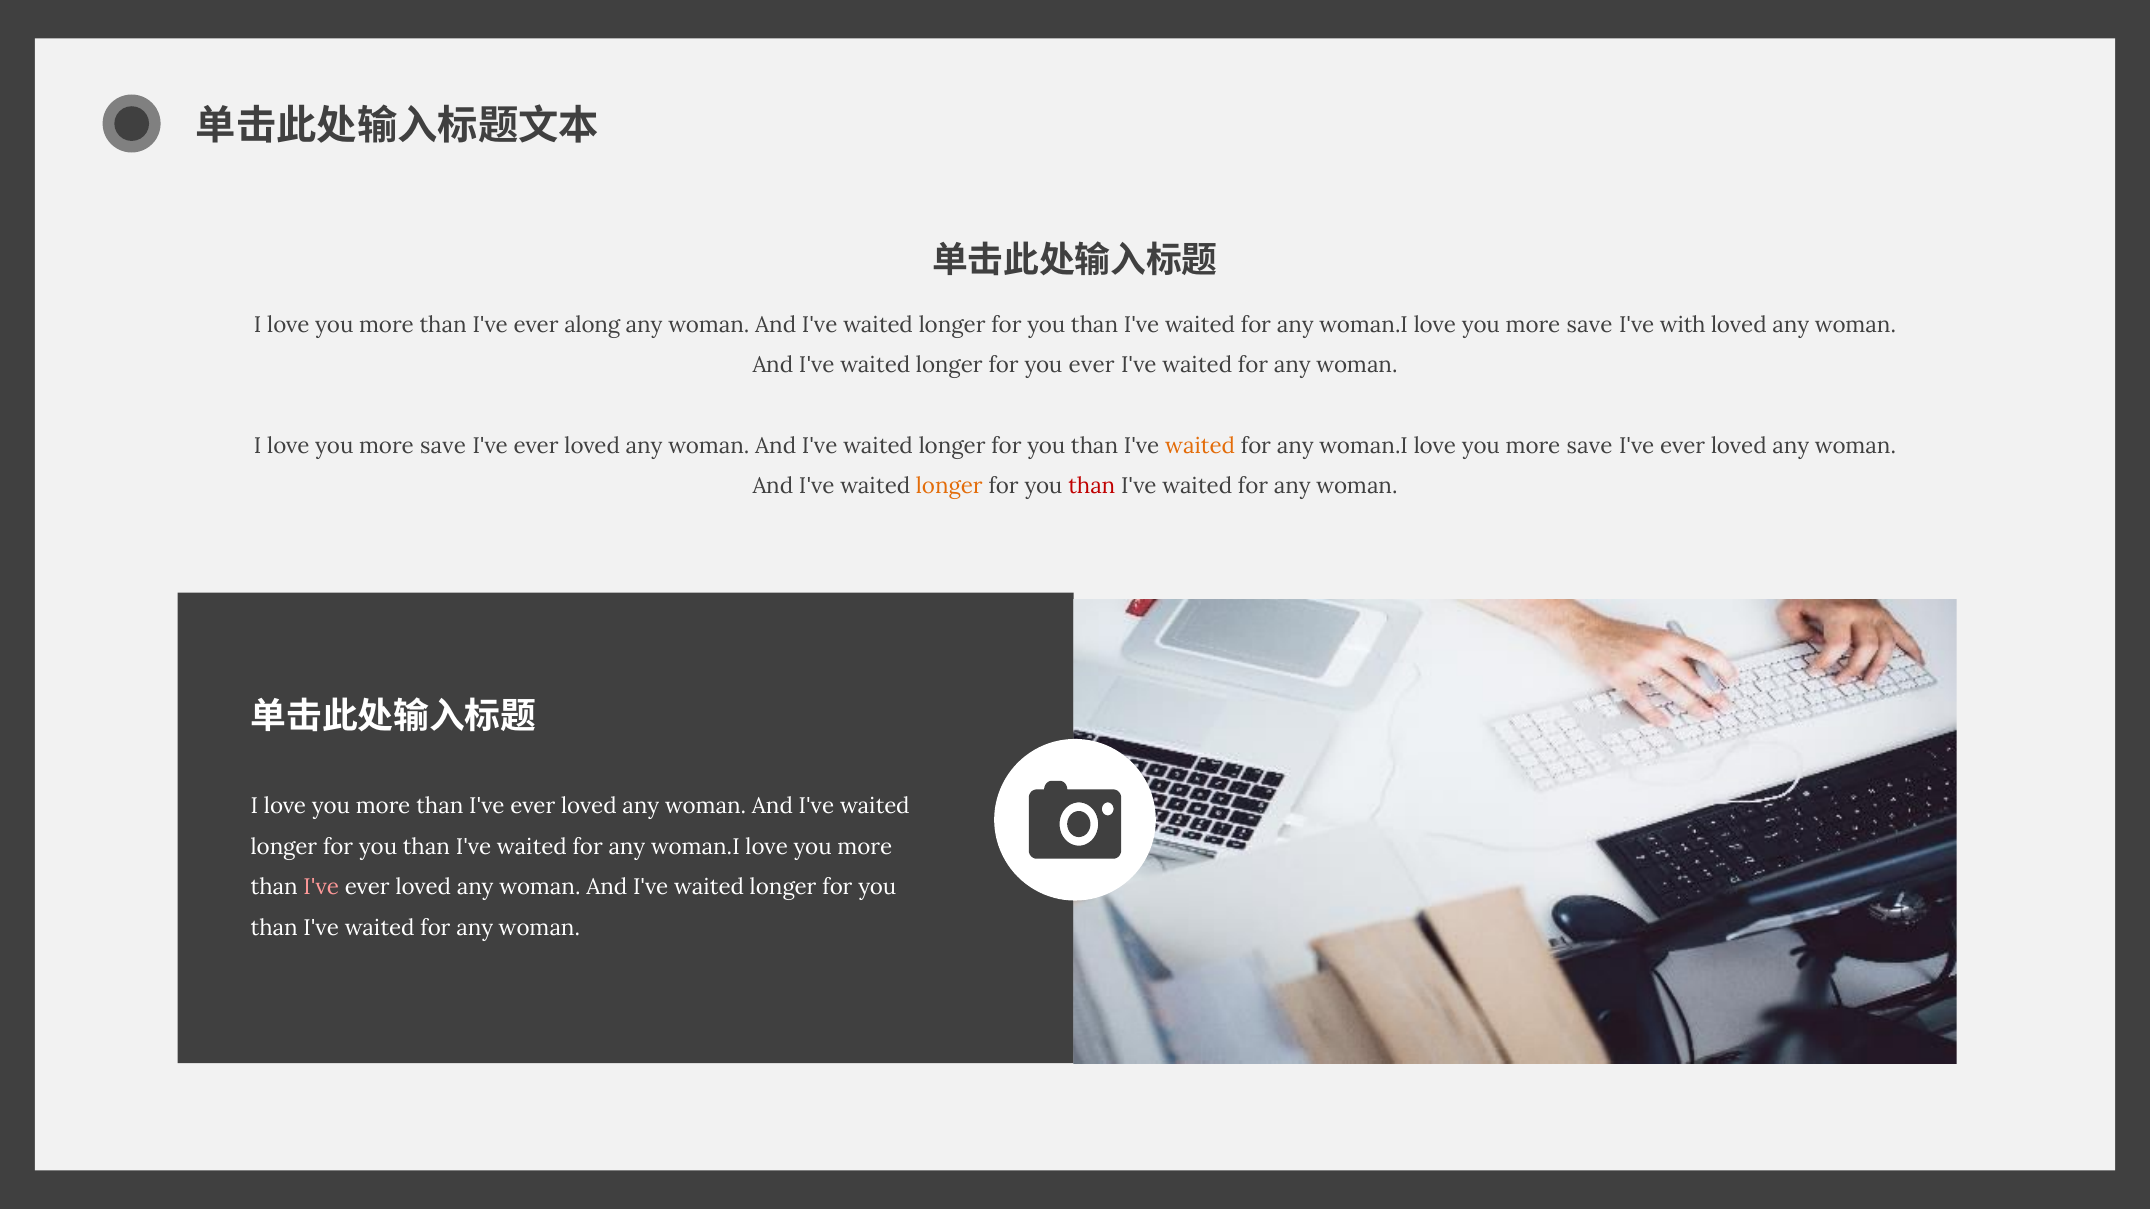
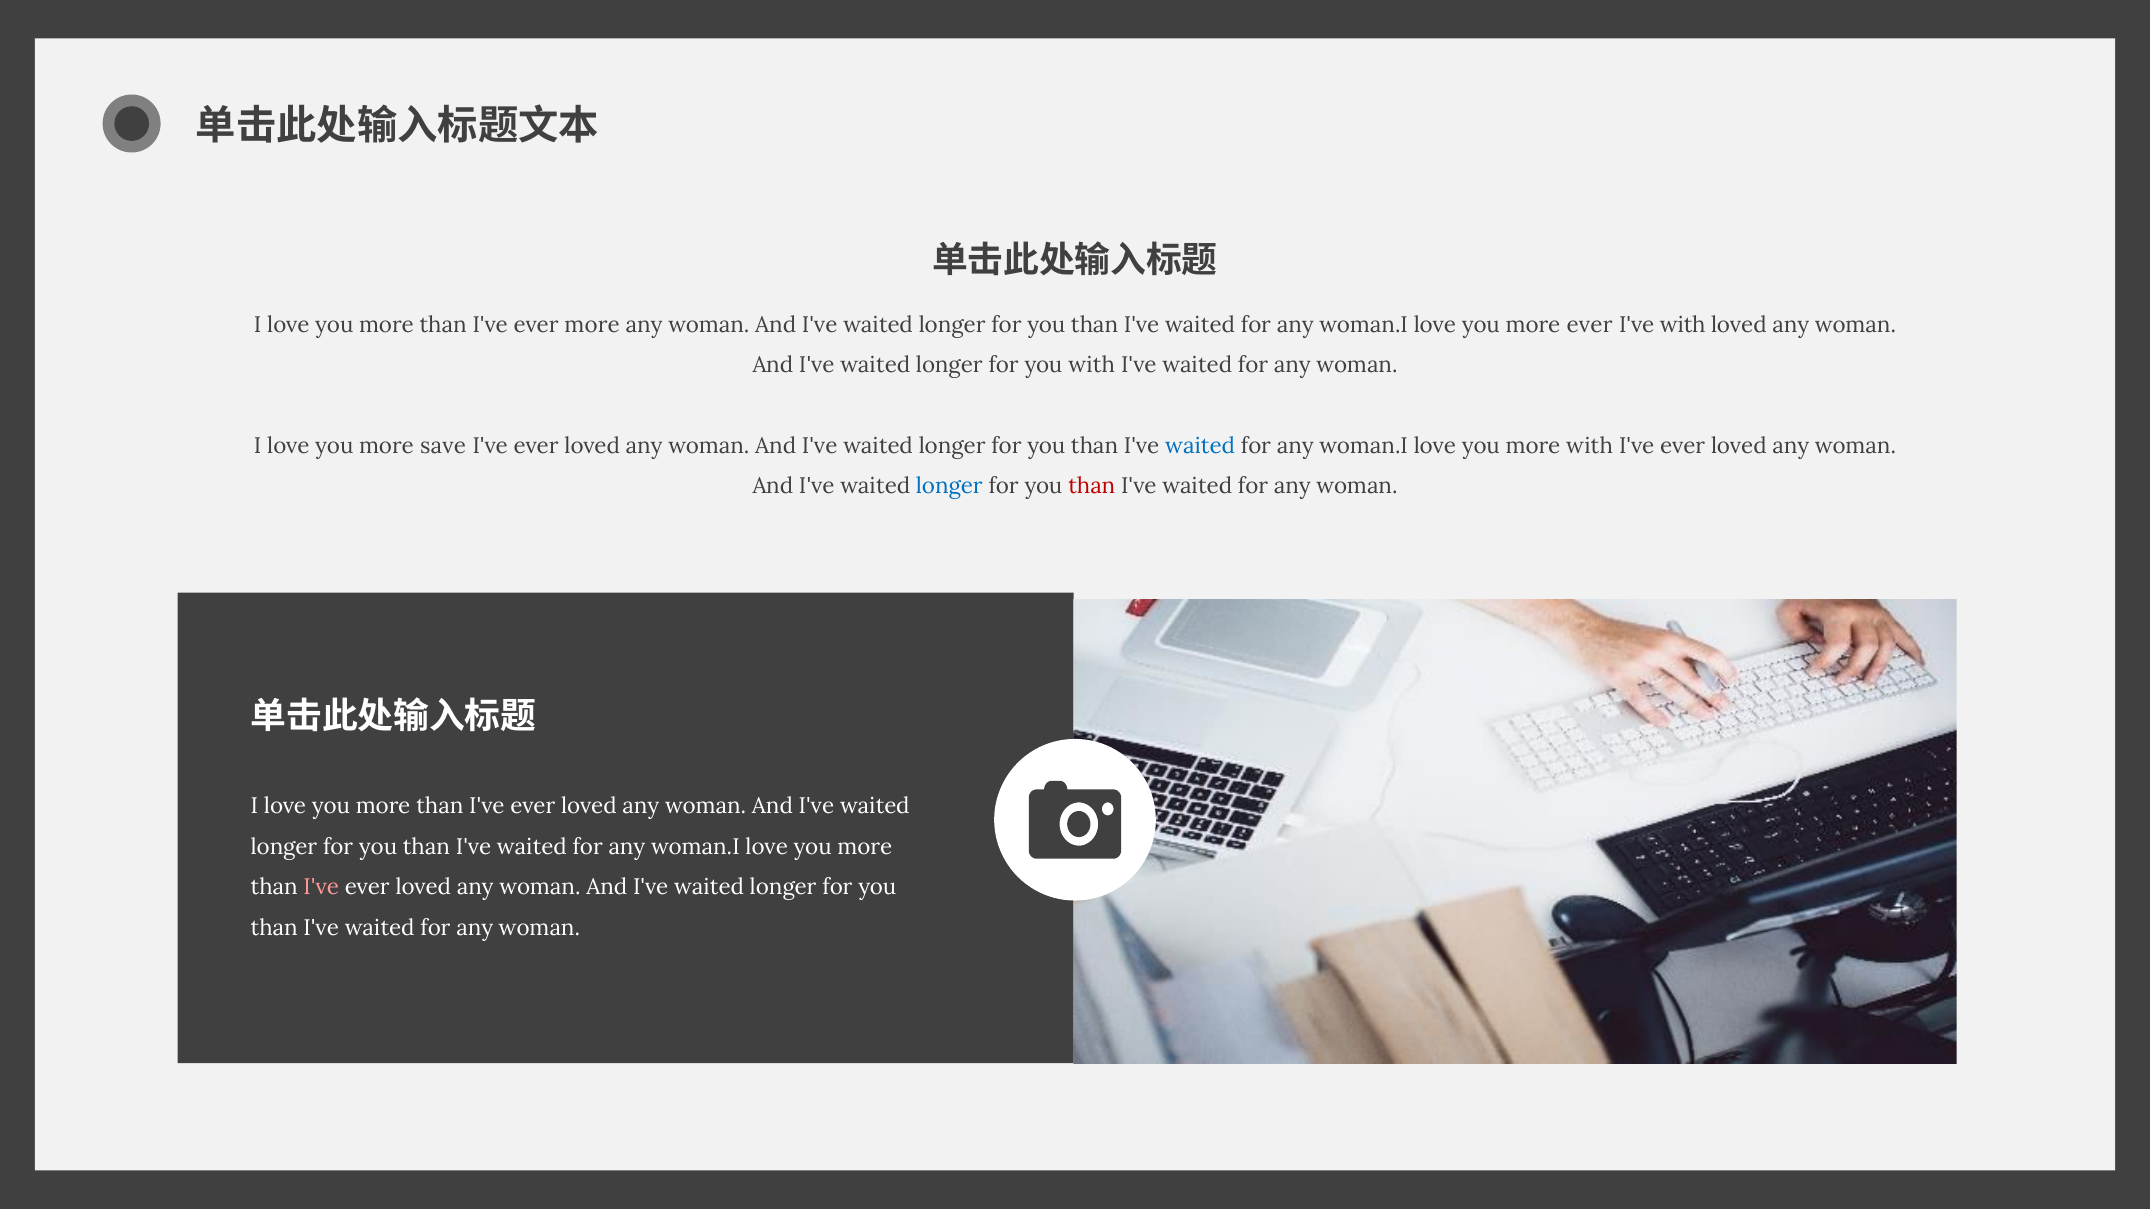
ever along: along -> more (592, 325)
save: save -> ever (1590, 325)
you ever: ever -> with (1092, 366)
waited colour: orange -> blue (1200, 446)
save: save -> with (1590, 446)
longer colour: orange -> blue (949, 487)
